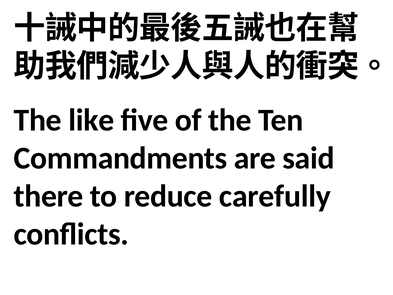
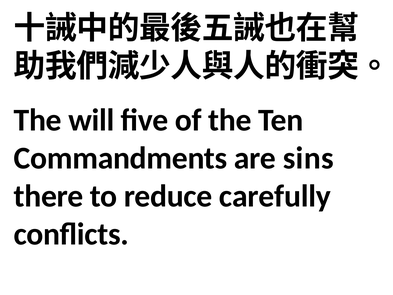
like: like -> will (91, 120)
said: said -> sins (308, 158)
